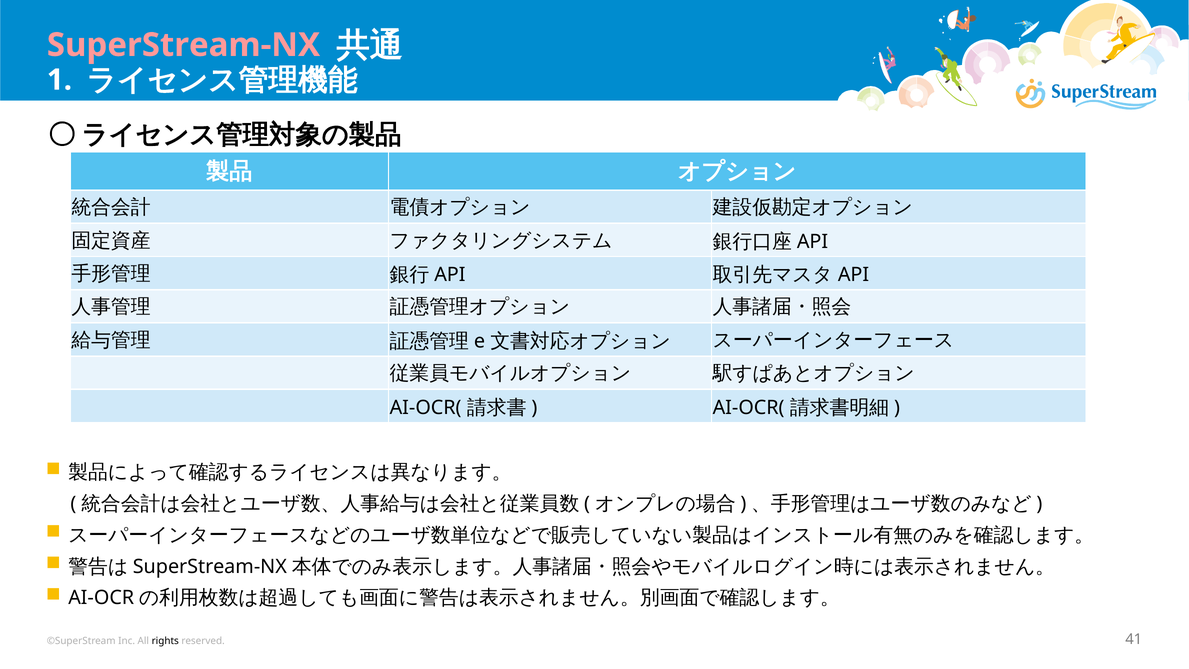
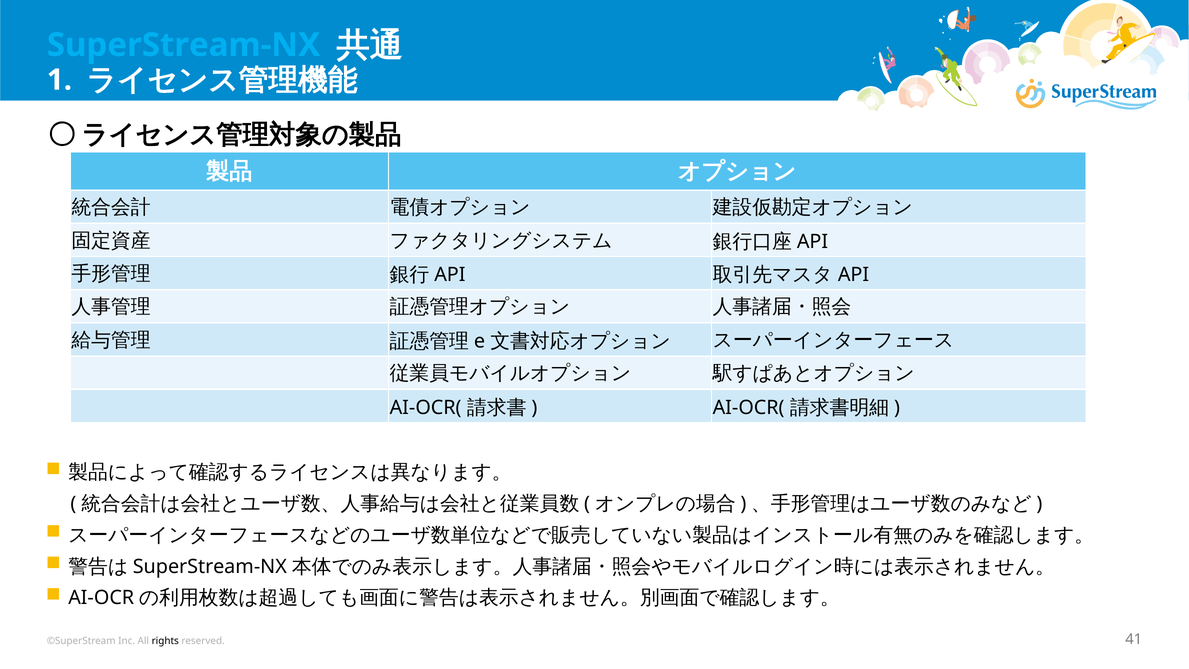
SuperStream-NX colour: pink -> light blue (183, 45)
